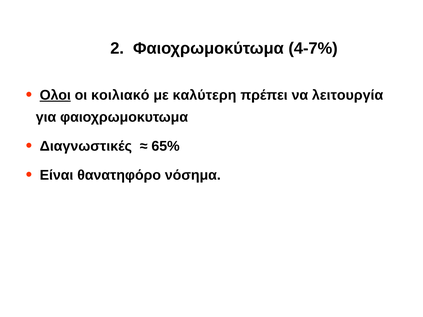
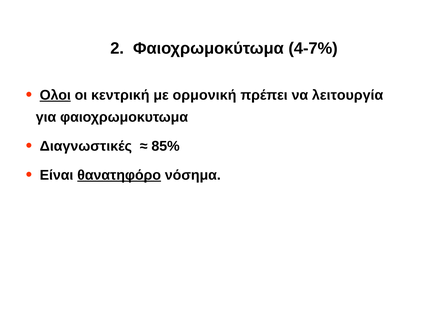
κοιλιακό: κοιλιακό -> κεντρική (120, 95)
καλύτερη: καλύτερη -> ορμονική (205, 95)
65%: 65% -> 85% (166, 146)
θανατηφόρο underline: none -> present (119, 175)
